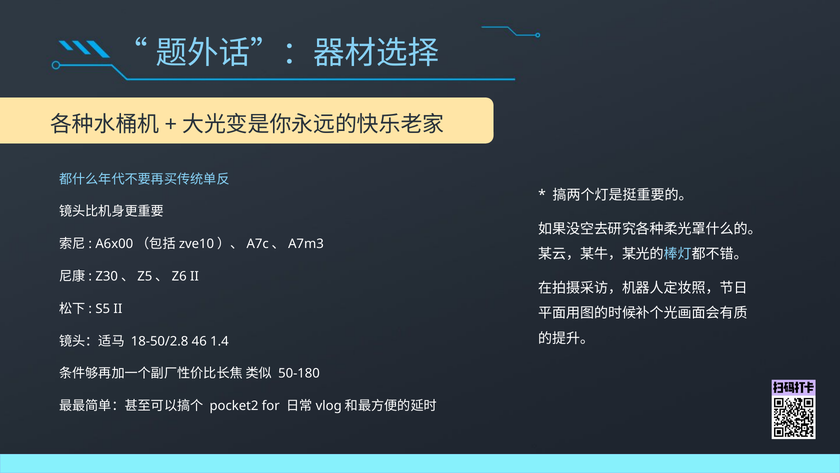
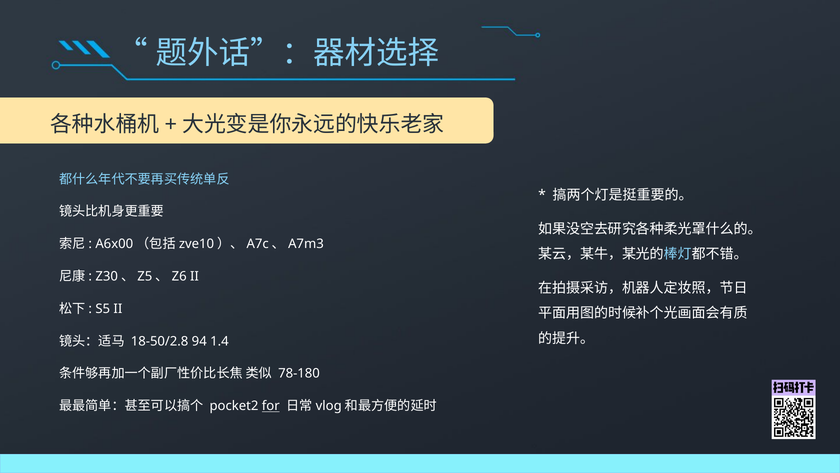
46: 46 -> 94 (199, 341)
50-180: 50-180 -> 78-180 (299, 373)
for underline: none -> present (271, 406)
